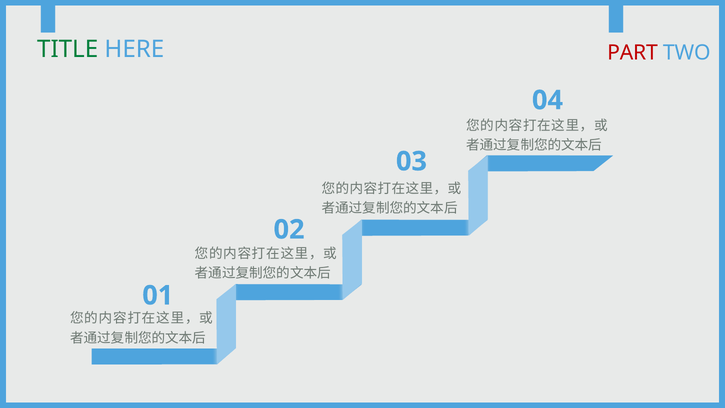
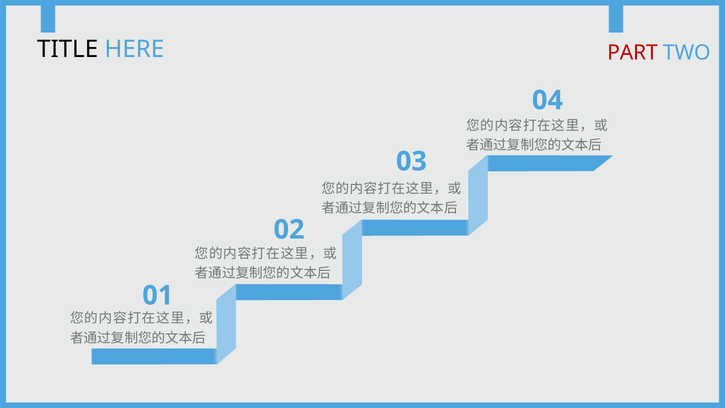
TITLE colour: green -> black (68, 49)
